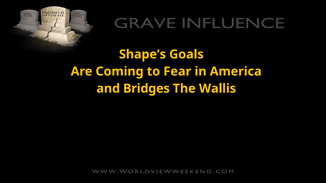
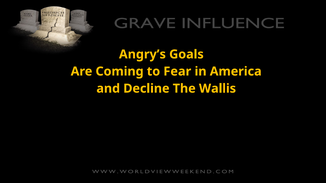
Shape’s: Shape’s -> Angry’s (142, 54)
Bridges: Bridges -> Decline (146, 89)
